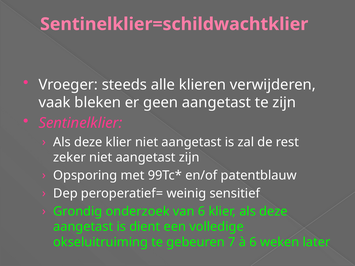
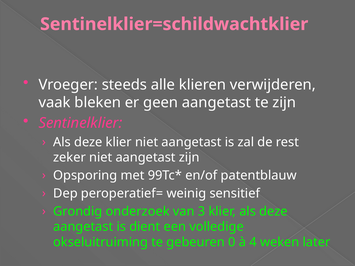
van 6: 6 -> 3 (202, 212)
7: 7 -> 0 (232, 242)
à 6: 6 -> 4 (253, 242)
